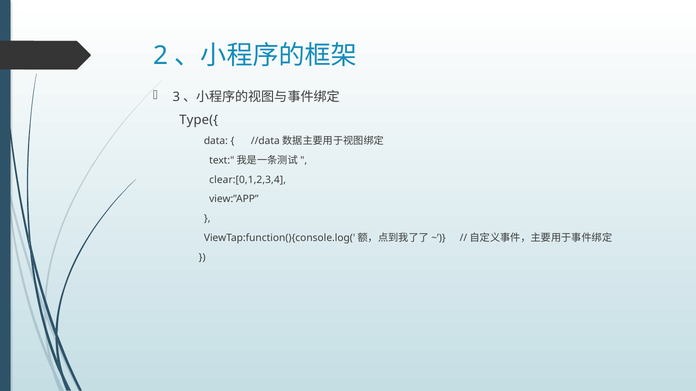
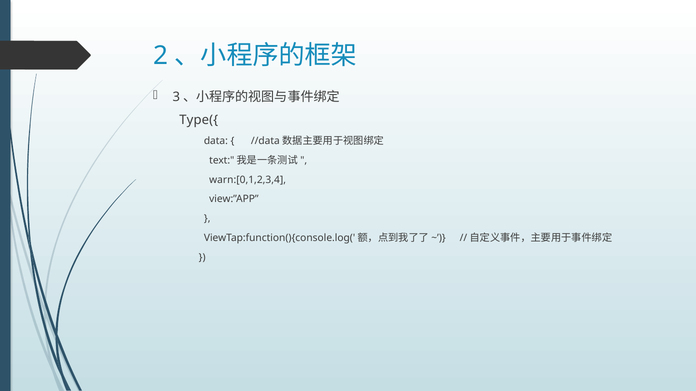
clear:[0,1,2,3,4: clear:[0,1,2,3,4 -> warn:[0,1,2,3,4 (248, 180)
